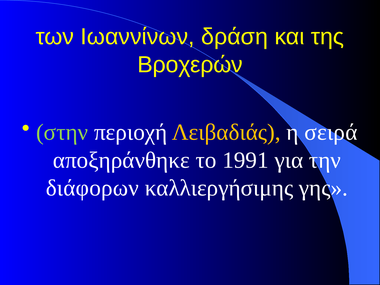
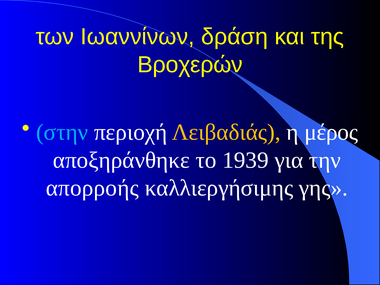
στην colour: light green -> light blue (62, 132)
σειρά: σειρά -> μέρος (331, 132)
1991: 1991 -> 1939 (246, 160)
διάφορων: διάφορων -> απορροής (92, 188)
